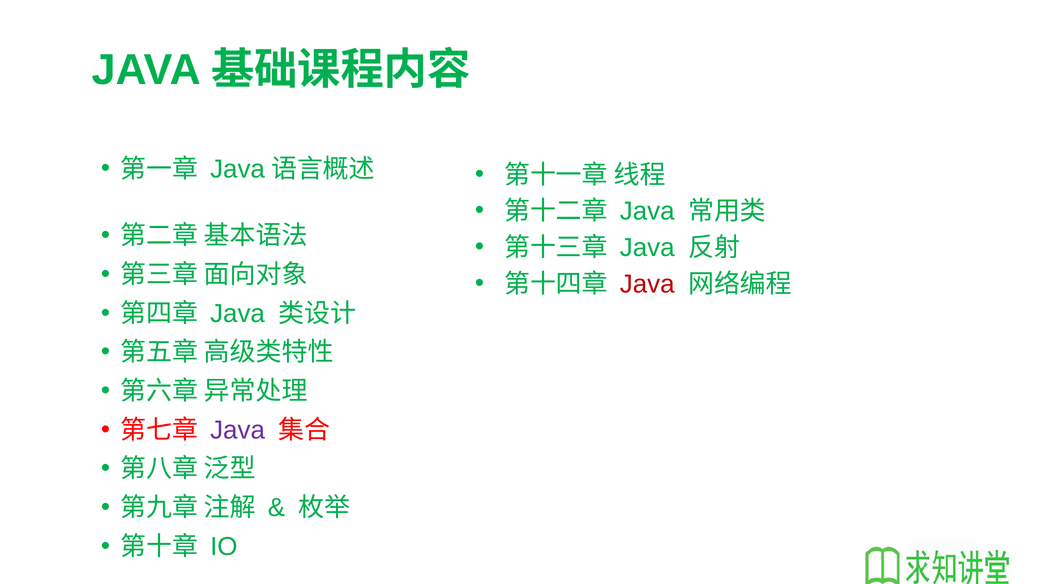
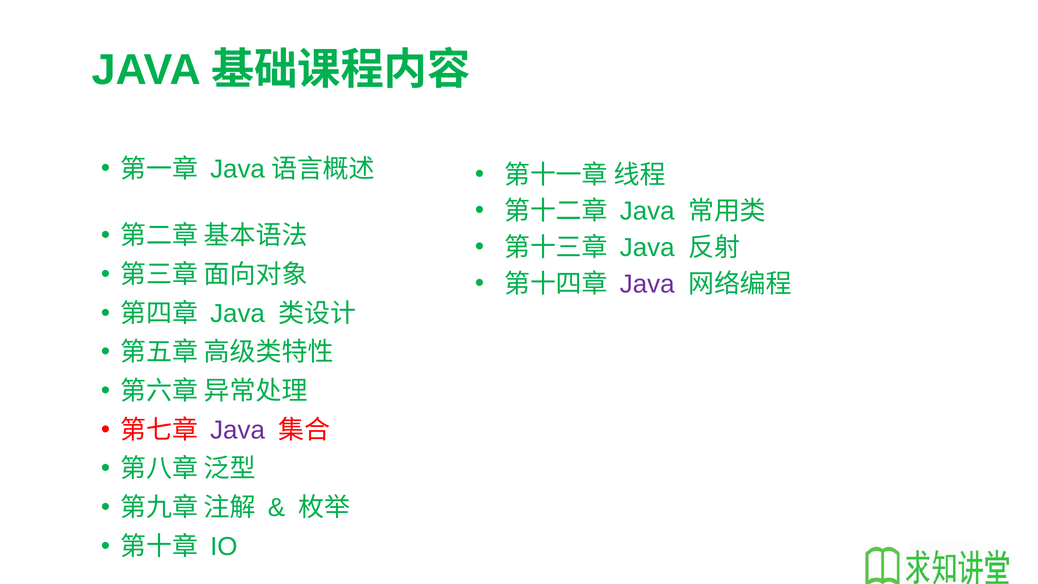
Java colour: red -> purple (647, 284)
